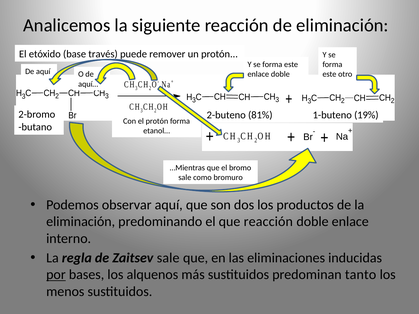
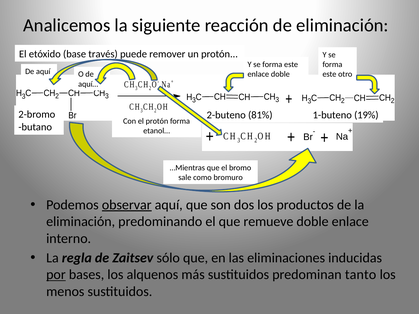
observar underline: none -> present (127, 205)
que reacción: reacción -> remueve (268, 222)
Zaitsev sale: sale -> sólo (168, 258)
